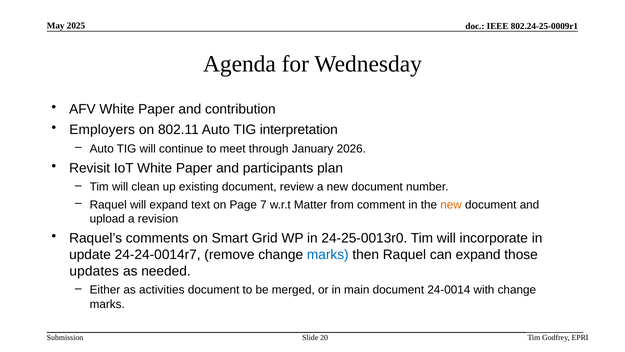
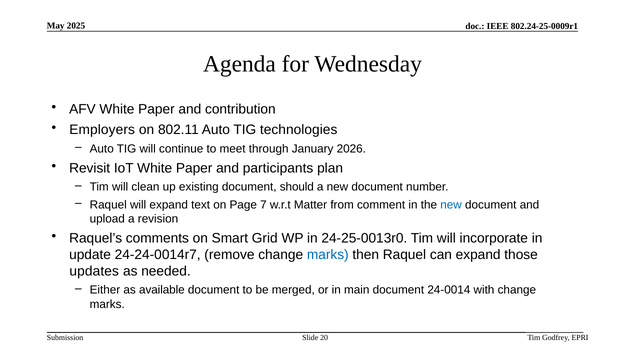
interpretation: interpretation -> technologies (299, 130)
review: review -> should (297, 187)
new colour: orange -> blue (451, 205)
activities: activities -> available (162, 290)
